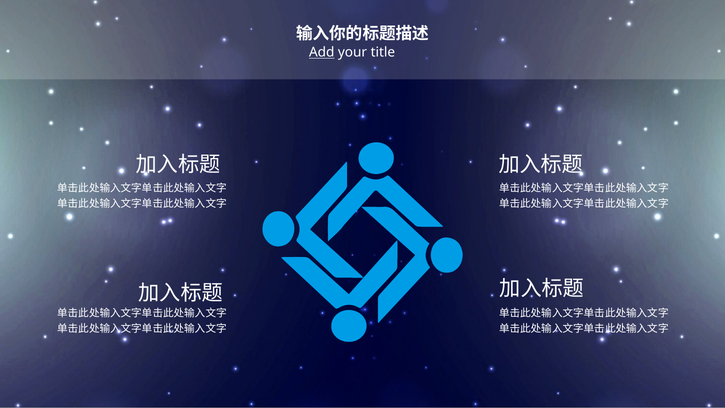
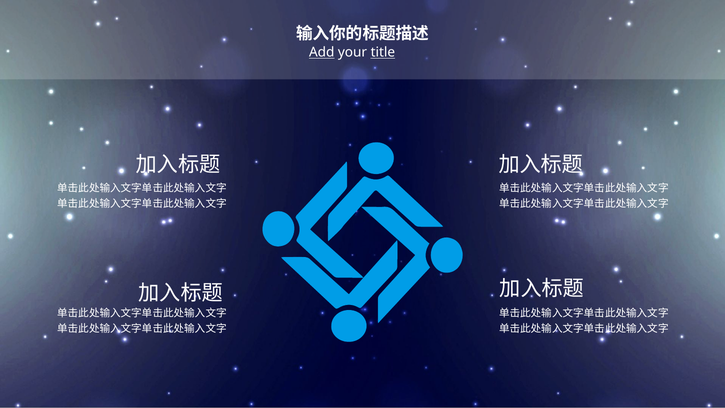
title underline: none -> present (383, 52)
